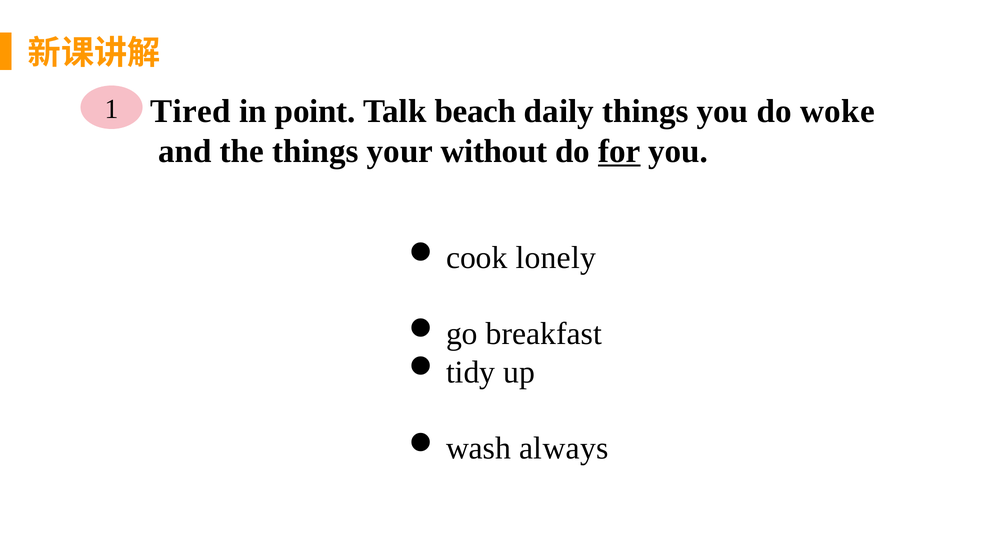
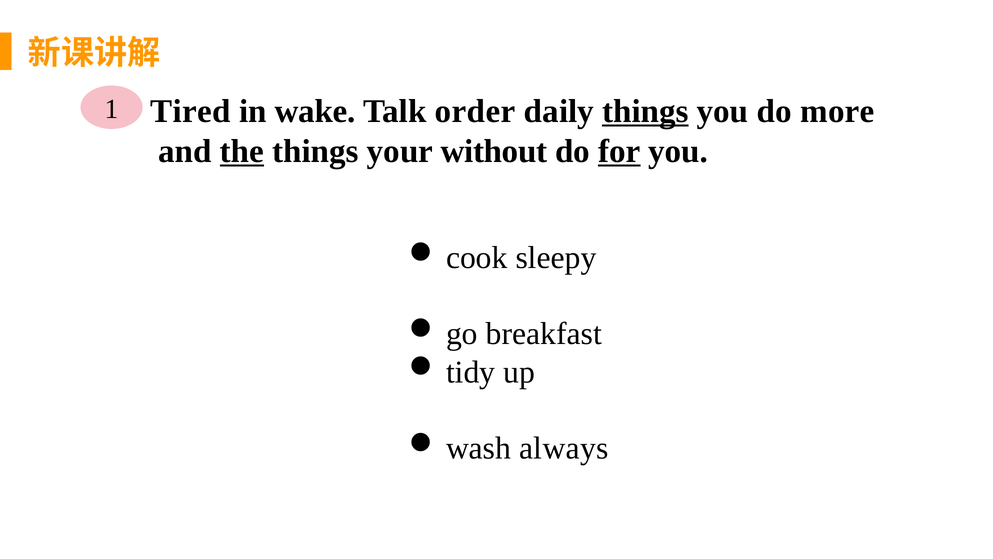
point: point -> wake (315, 111)
beach: beach -> order (475, 111)
things underline: none -> present (645, 111)
woke: woke -> more (837, 111)
the underline: none -> present (242, 151)
lonely: lonely -> sleepy (556, 258)
